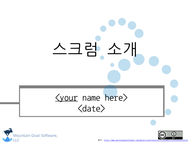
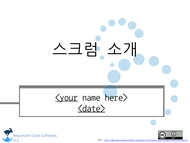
<date> underline: none -> present (91, 108)
